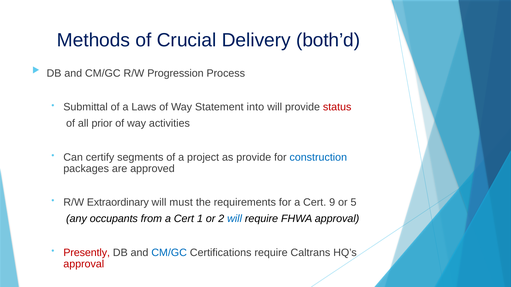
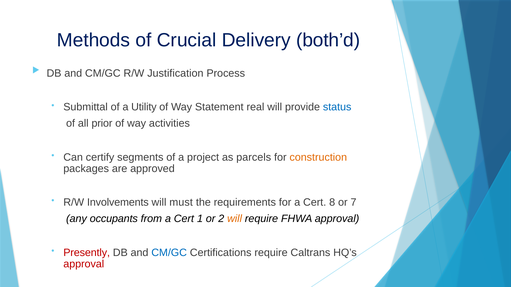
Progression: Progression -> Justification (175, 73)
Laws: Laws -> Utility (144, 107)
into: into -> real (255, 107)
status colour: red -> blue (337, 107)
as provide: provide -> parcels (254, 157)
construction colour: blue -> orange (318, 157)
Extraordinary: Extraordinary -> Involvements (118, 203)
9: 9 -> 8 (332, 203)
5: 5 -> 7 (354, 203)
will colour: blue -> orange (235, 219)
